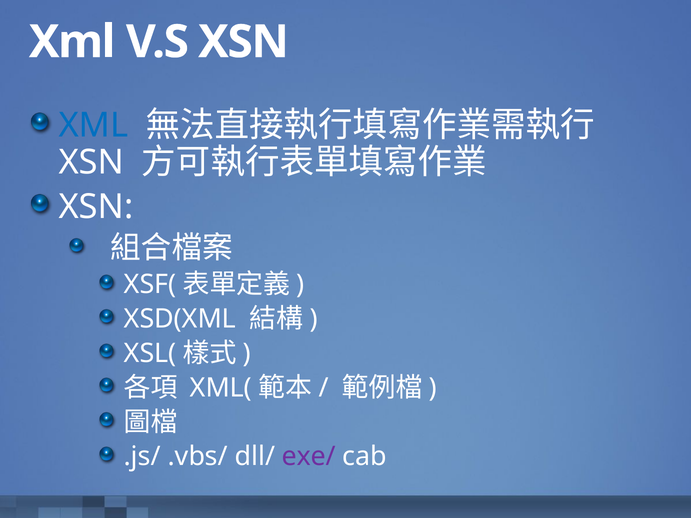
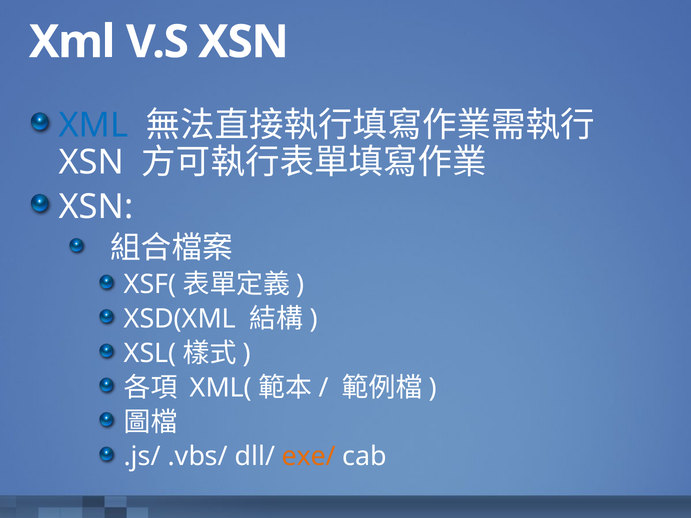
exe/ colour: purple -> orange (309, 457)
